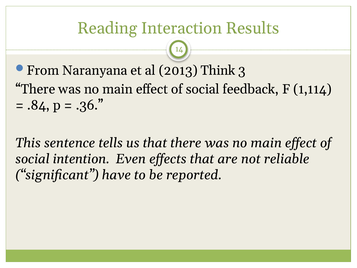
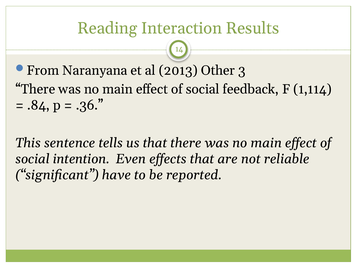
Think: Think -> Other (218, 70)
